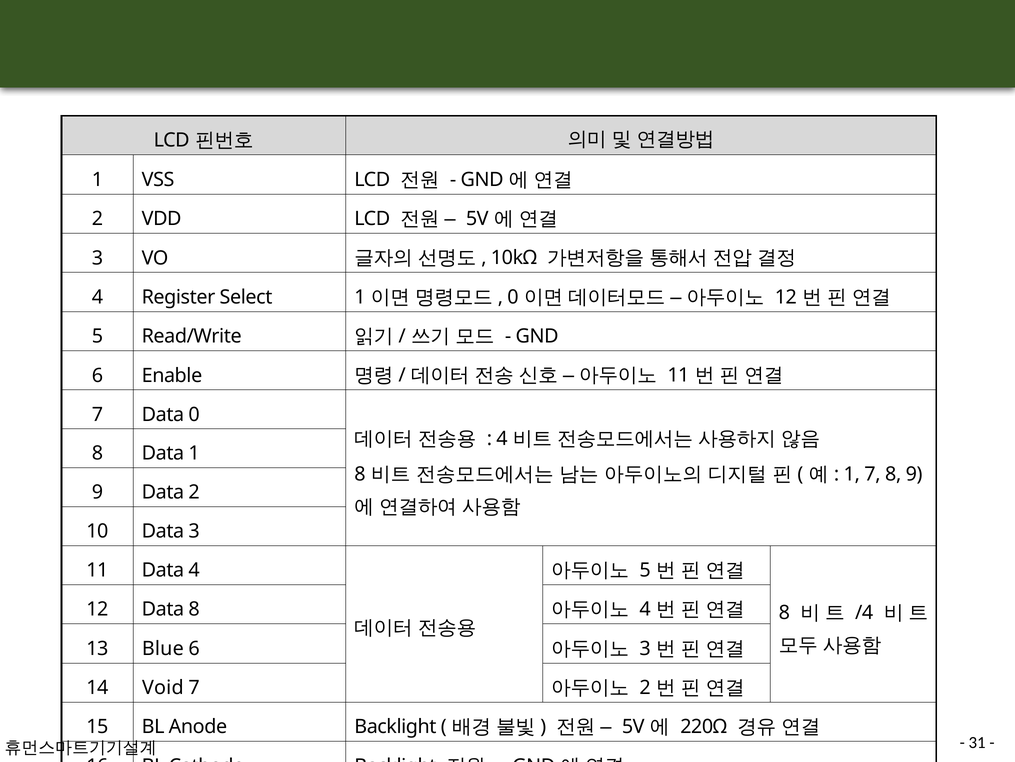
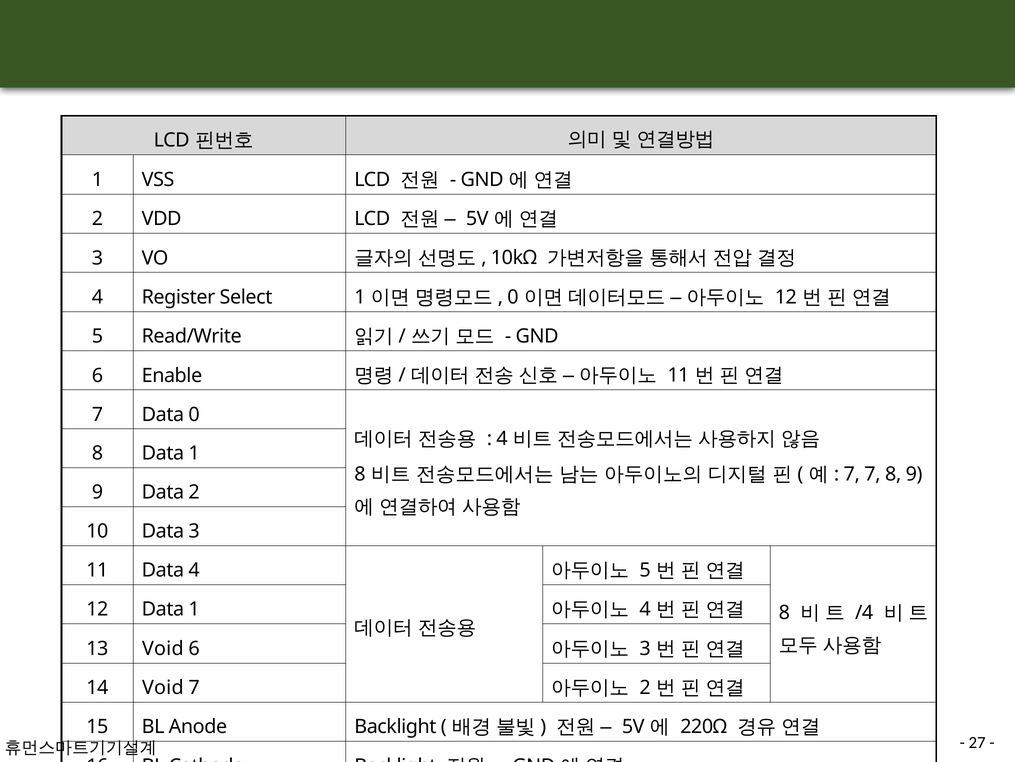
1: 1 -> 7 (852, 474)
12 Data 8: 8 -> 1 (194, 609)
13 Blue: Blue -> Void (163, 648)
31: 31 -> 27 (977, 742)
